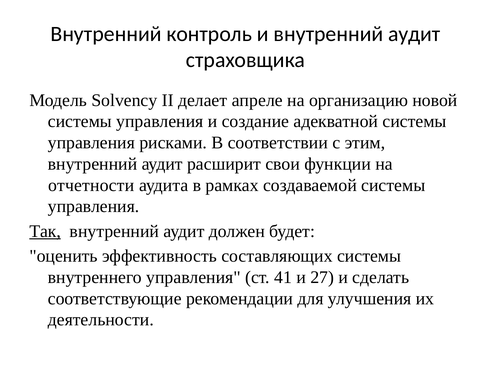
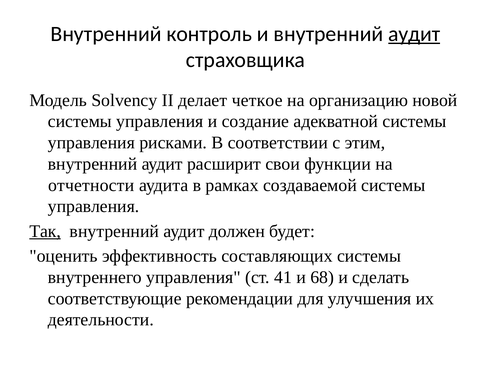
аудит underline: none -> present (414, 34)
апреле: апреле -> четкое (257, 100)
27: 27 -> 68 (322, 277)
